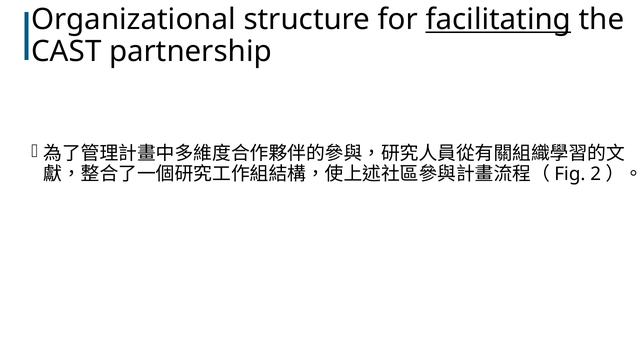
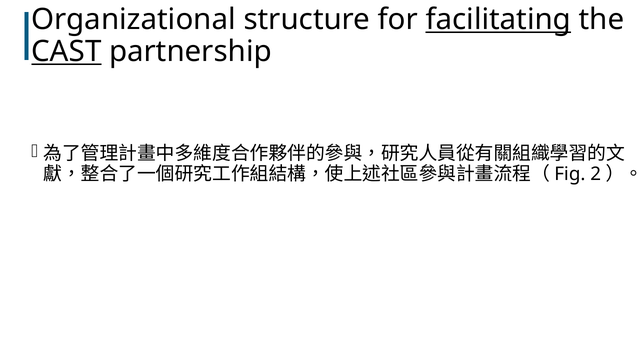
CAST underline: none -> present (66, 52)
